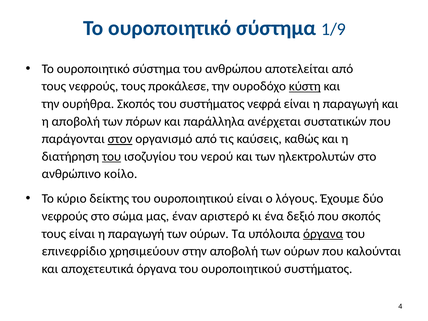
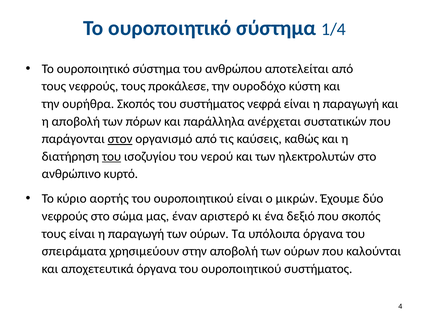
1/9: 1/9 -> 1/4 (334, 29)
κύστη underline: present -> none (305, 86)
κοίλο: κοίλο -> κυρτό (121, 174)
δείκτης: δείκτης -> αορτής (109, 199)
λόγους: λόγους -> μικρών (297, 199)
όργανα underline: present -> none (323, 234)
επινεφρίδιο: επινεφρίδιο -> σπειράματα (74, 251)
